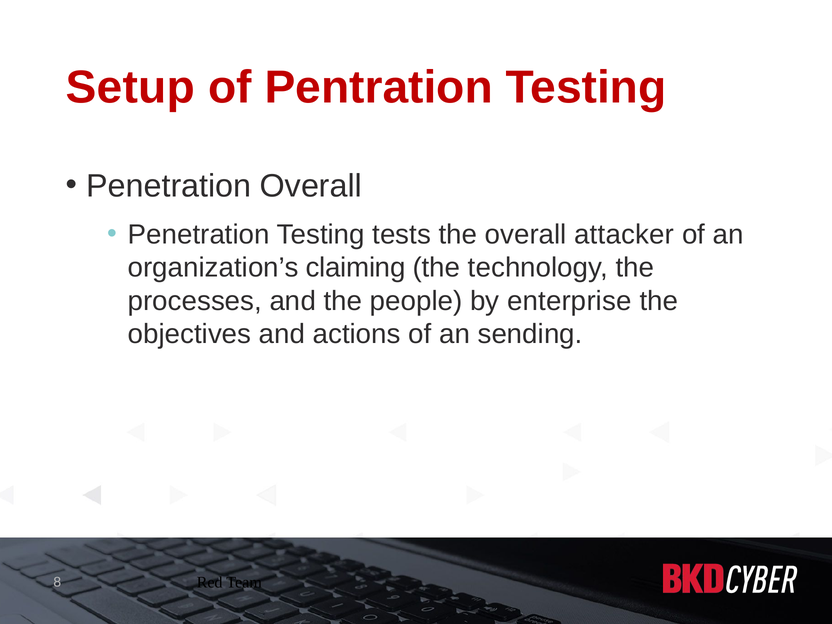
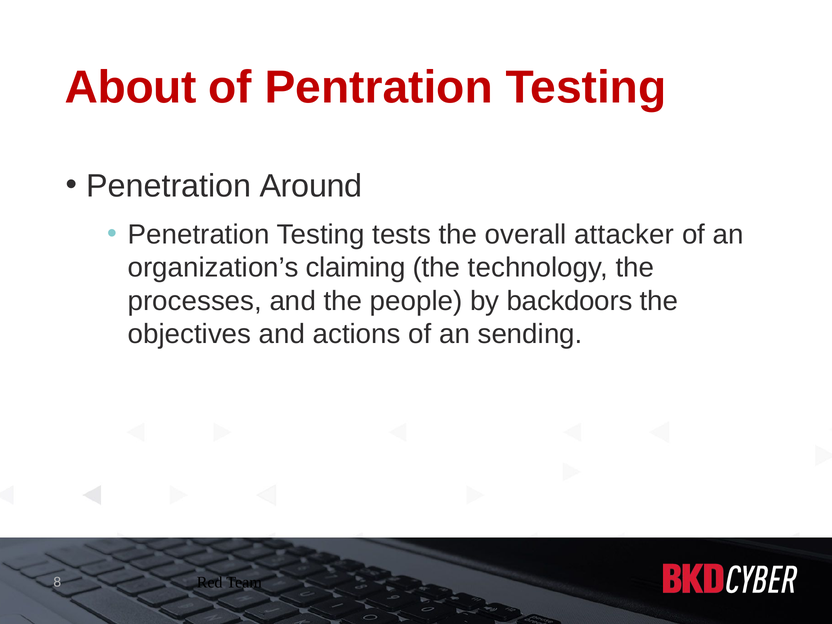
Setup: Setup -> About (131, 88)
Penetration Overall: Overall -> Around (311, 186)
enterprise: enterprise -> backdoors (570, 301)
